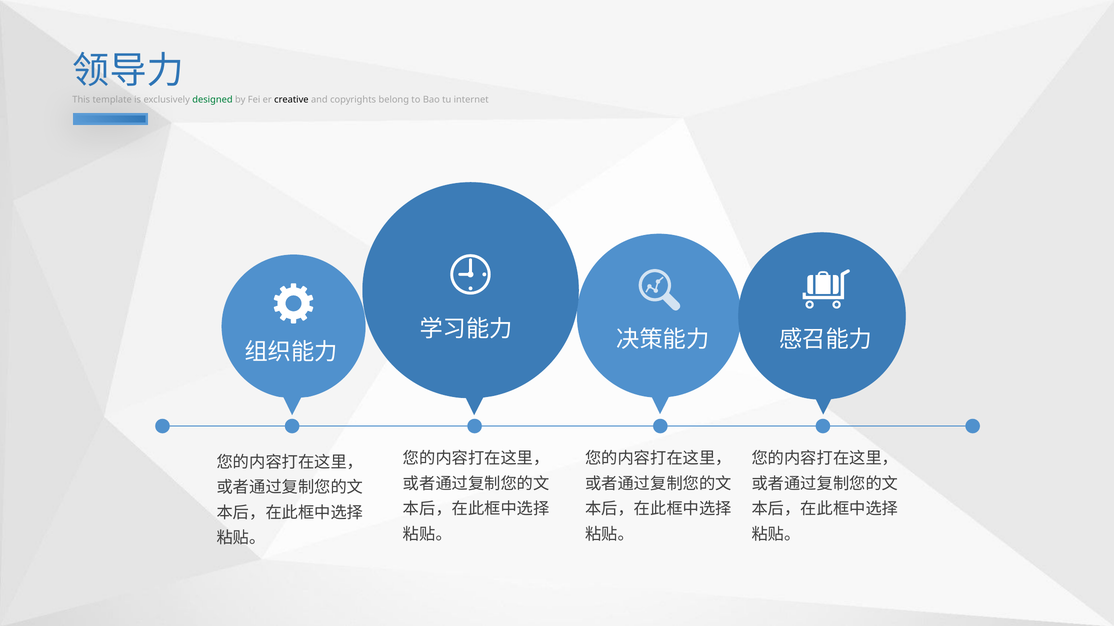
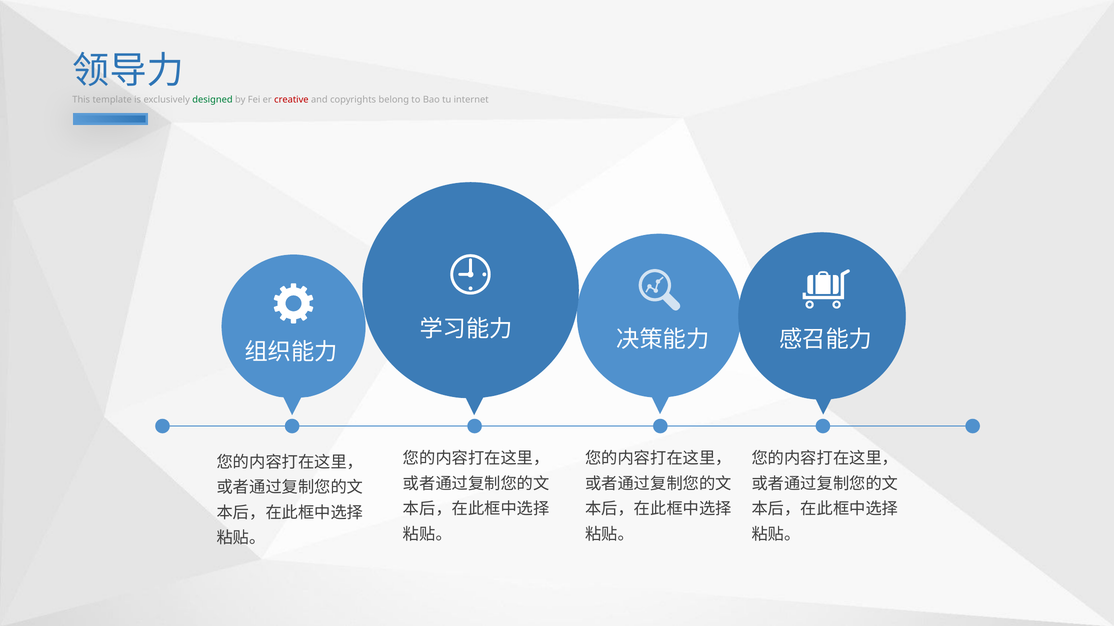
creative colour: black -> red (291, 100)
